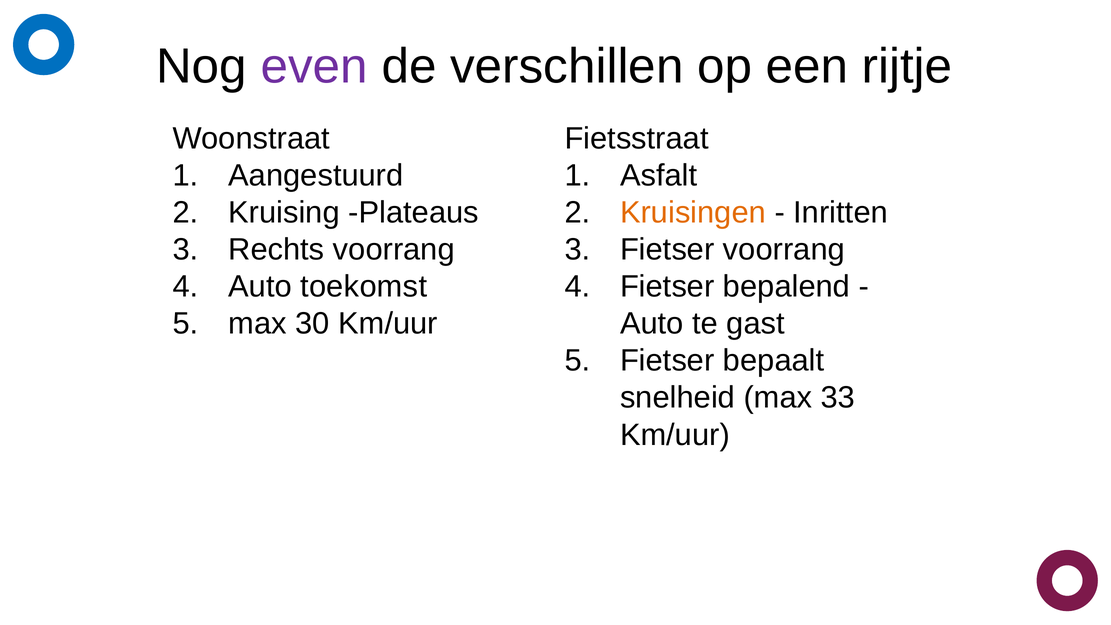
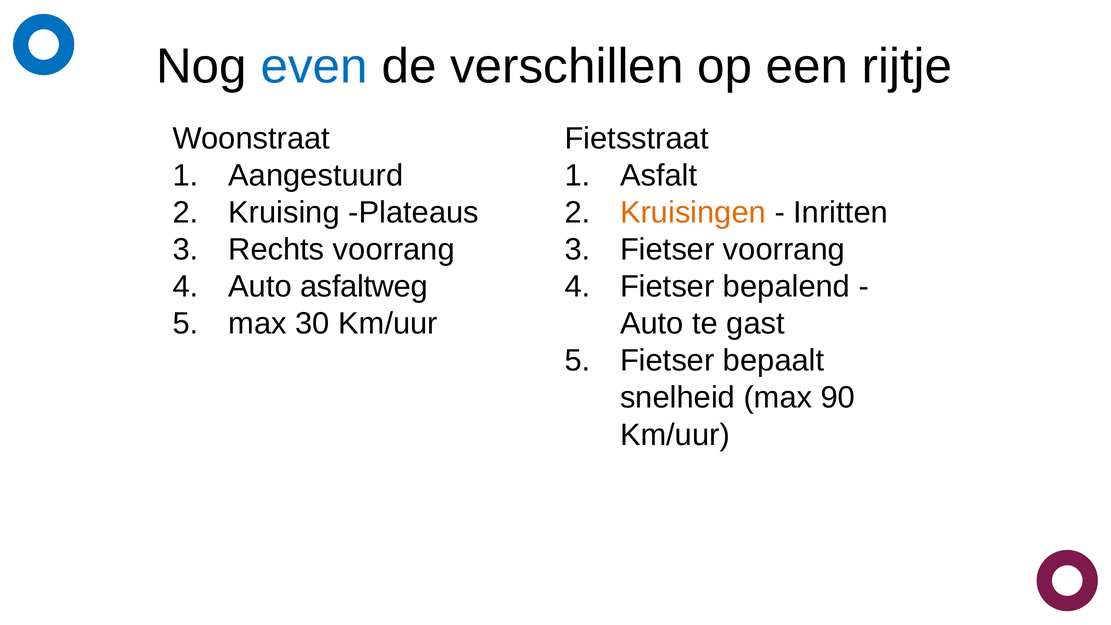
even colour: purple -> blue (314, 67)
toekomst: toekomst -> asfaltweg (364, 287)
33: 33 -> 90 (838, 398)
